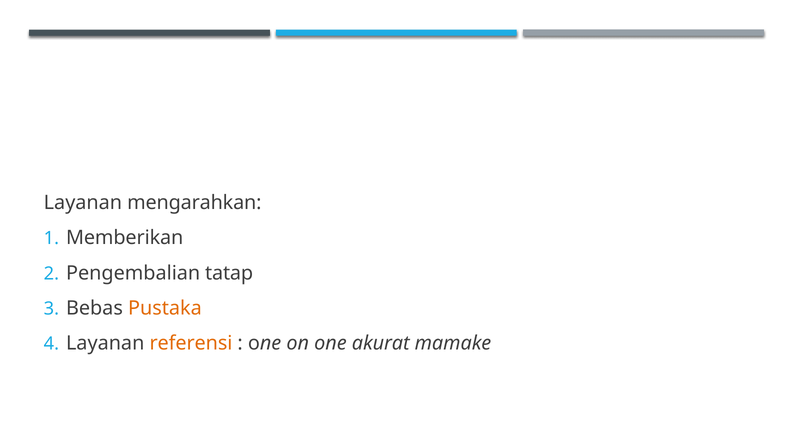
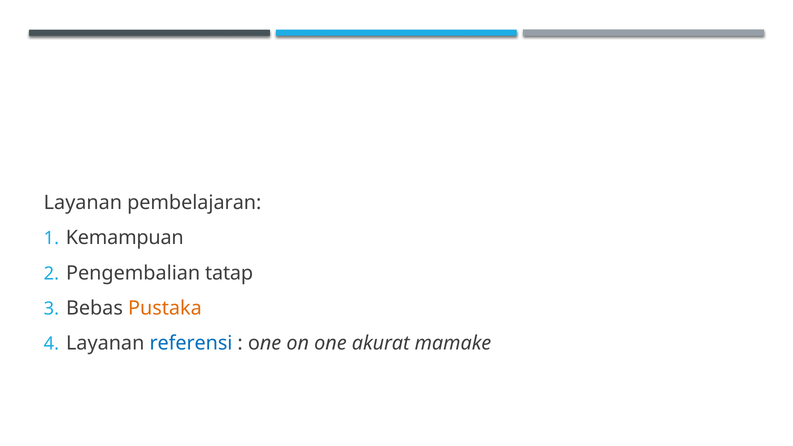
mengarahkan: mengarahkan -> pembelajaran (194, 203)
Memberikan: Memberikan -> Kemampuan (125, 238)
referensi colour: orange -> blue (191, 343)
